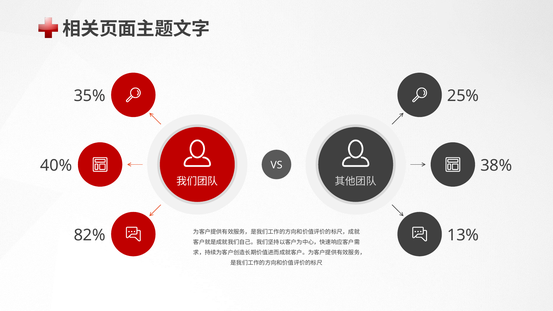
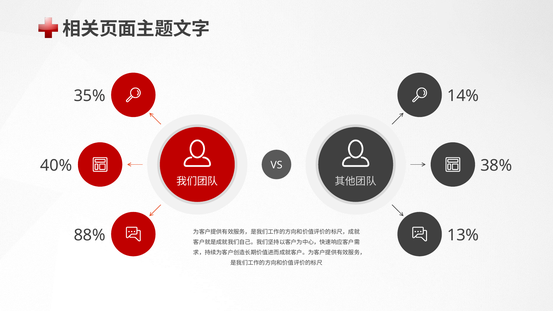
25%: 25% -> 14% (463, 96)
82%: 82% -> 88% (90, 235)
